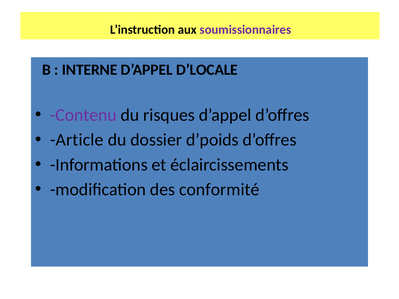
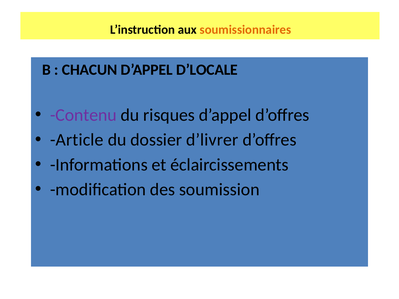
soumissionnaires colour: purple -> orange (245, 30)
INTERNE: INTERNE -> CHACUN (90, 70)
d’poids: d’poids -> d’livrer (212, 140)
conformité: conformité -> soumission (219, 190)
